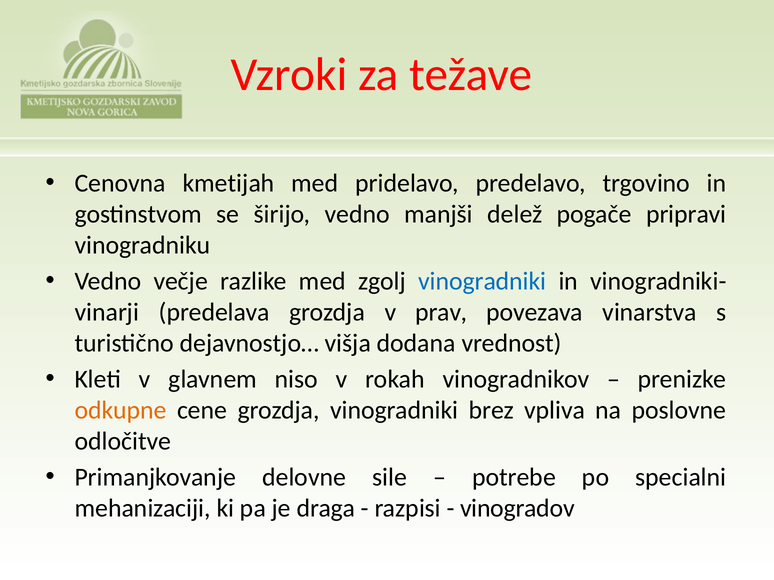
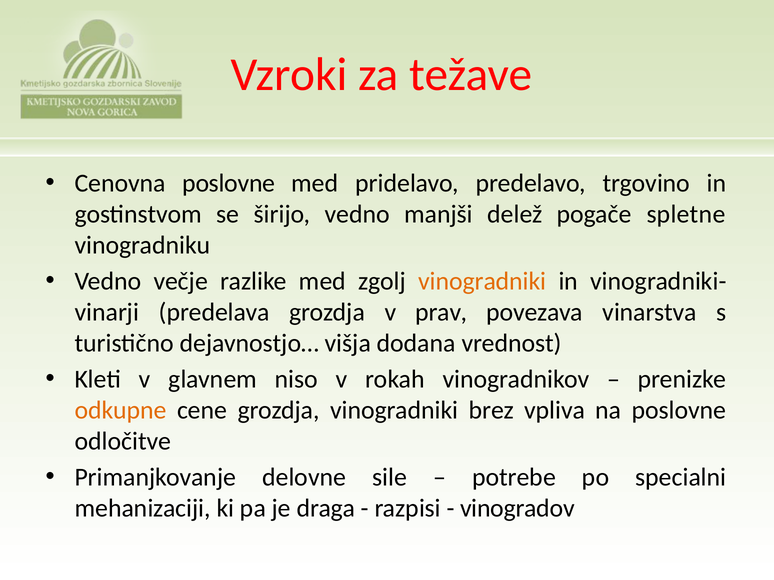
Cenovna kmetijah: kmetijah -> poslovne (229, 183)
pripravi: pripravi -> spletne (686, 214)
vinogradniki colour: blue -> orange (482, 281)
